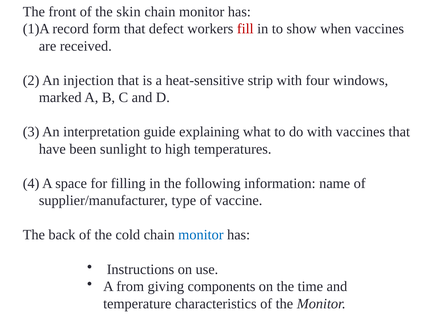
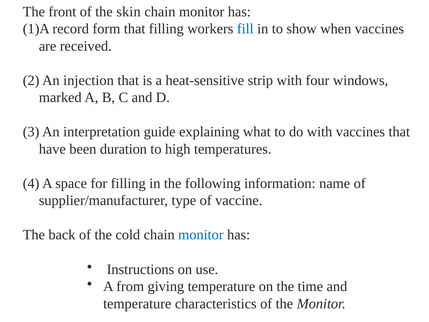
that defect: defect -> filling (166, 29)
fill colour: red -> blue (245, 29)
sunlight: sunlight -> duration (123, 149)
giving components: components -> temperature (221, 286)
